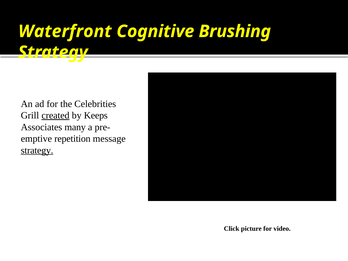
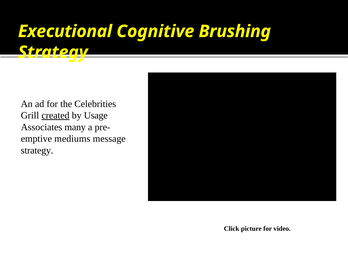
Waterfront: Waterfront -> Executional (65, 31)
Keeps: Keeps -> Usage (96, 115)
repetition: repetition -> mediums (72, 139)
strategy underline: present -> none (37, 150)
